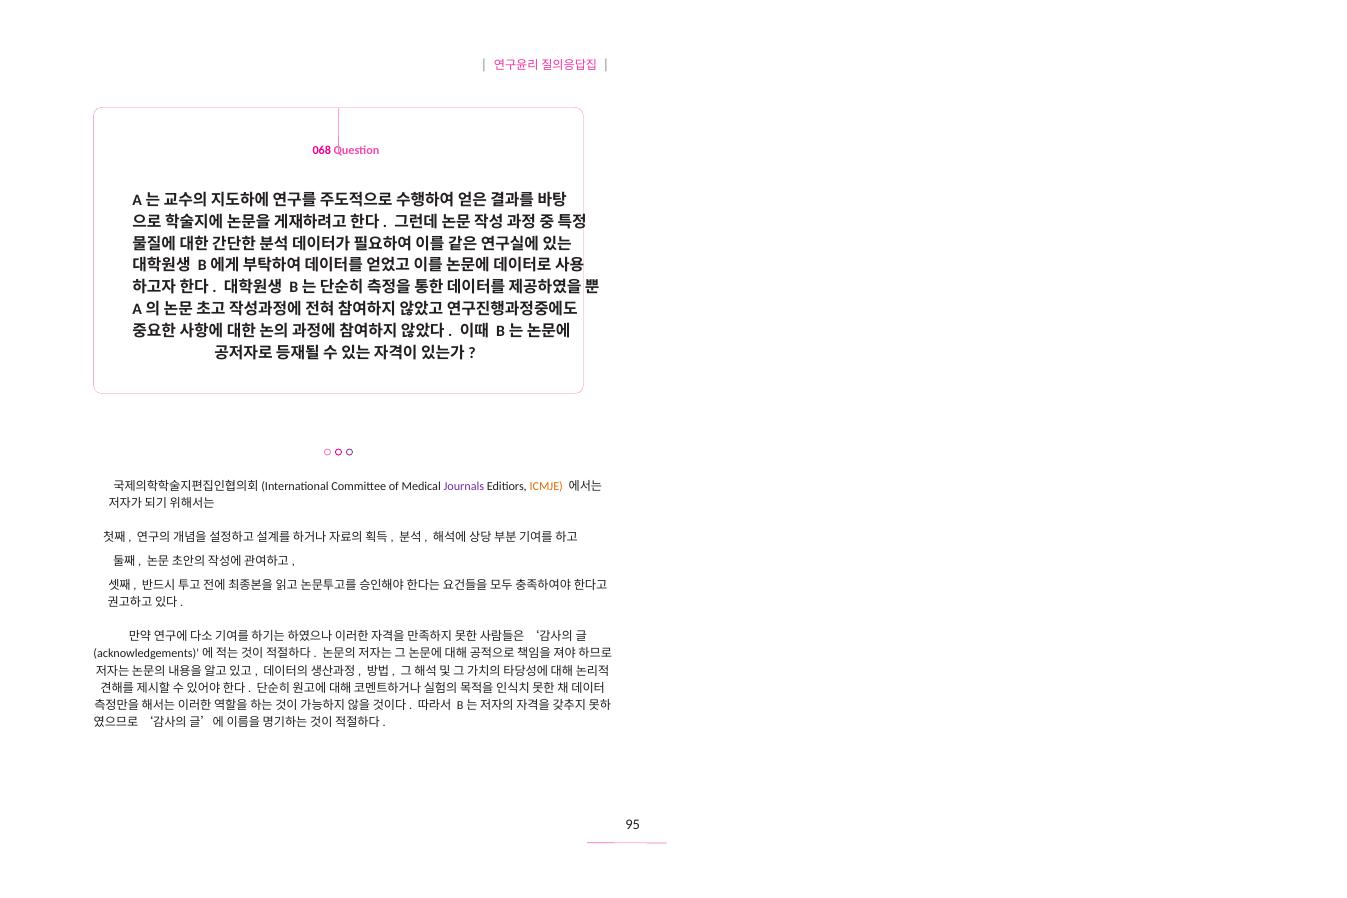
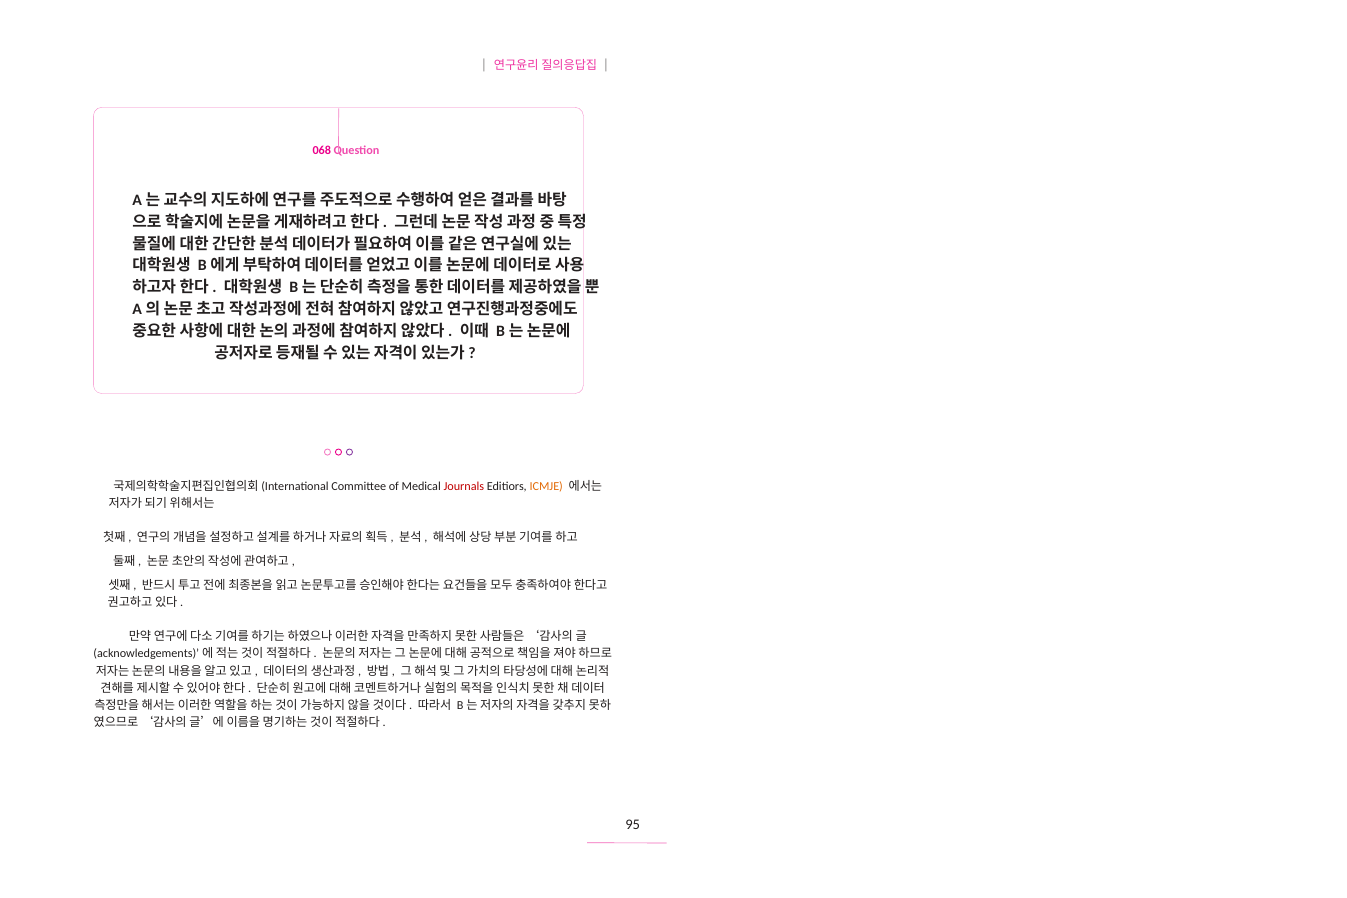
Journals colour: purple -> red (464, 486)
